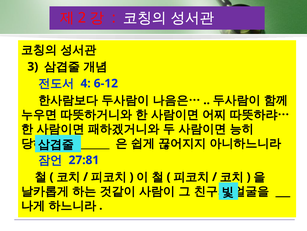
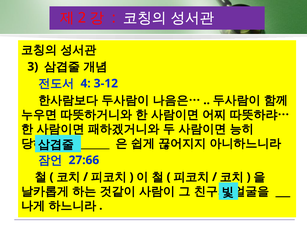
6-12: 6-12 -> 3-12 (106, 83)
27:81: 27:81 -> 27:66 (84, 160)
